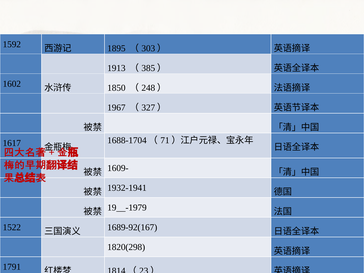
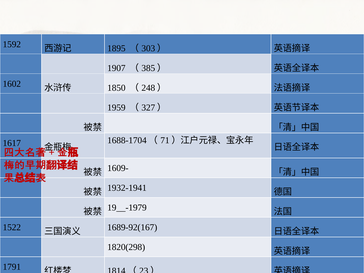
1913: 1913 -> 1907 (116, 68)
1967: 1967 -> 1959 (116, 108)
